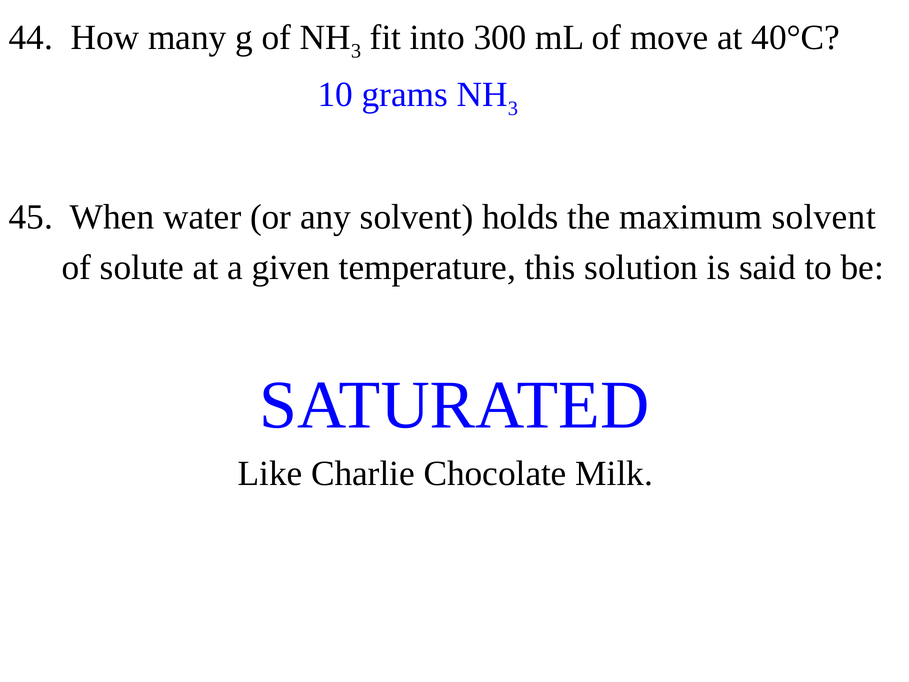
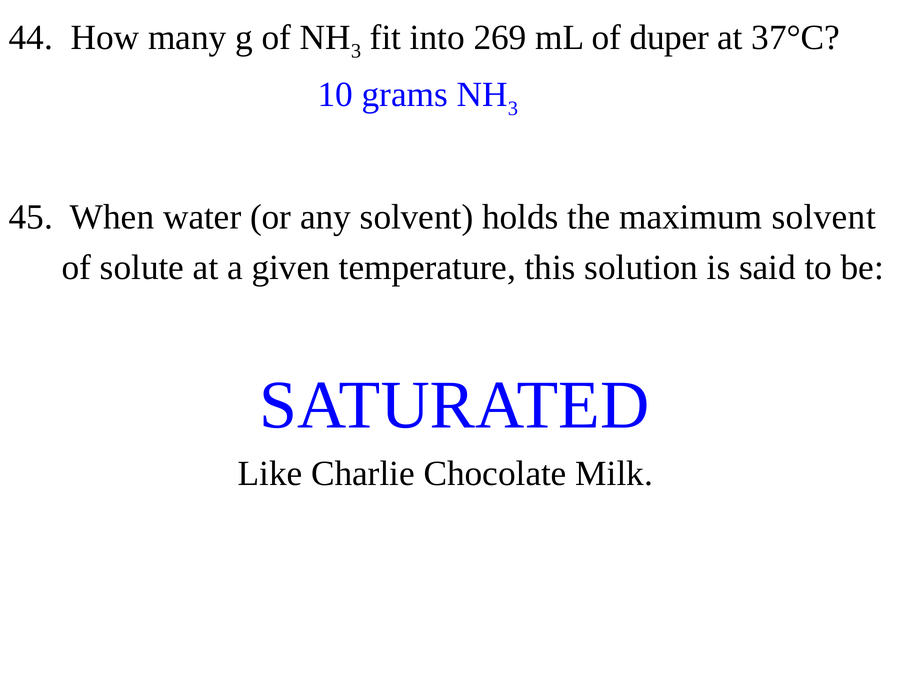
300: 300 -> 269 (500, 37)
move: move -> duper (669, 37)
40°C: 40°C -> 37°C (796, 37)
